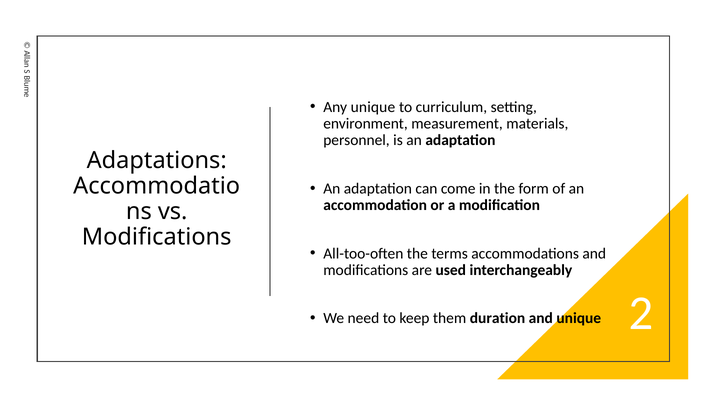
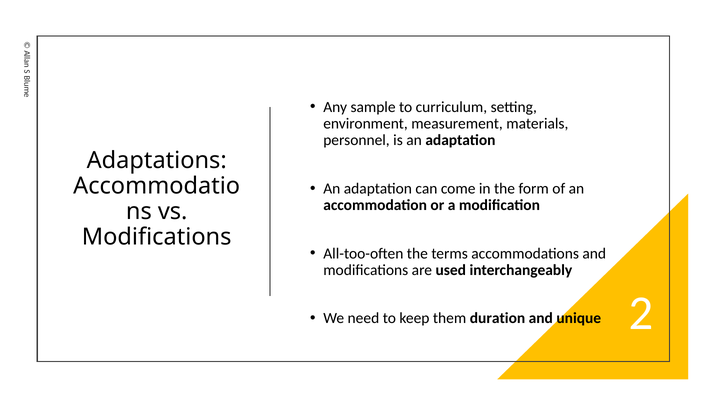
Any unique: unique -> sample (373, 107)
